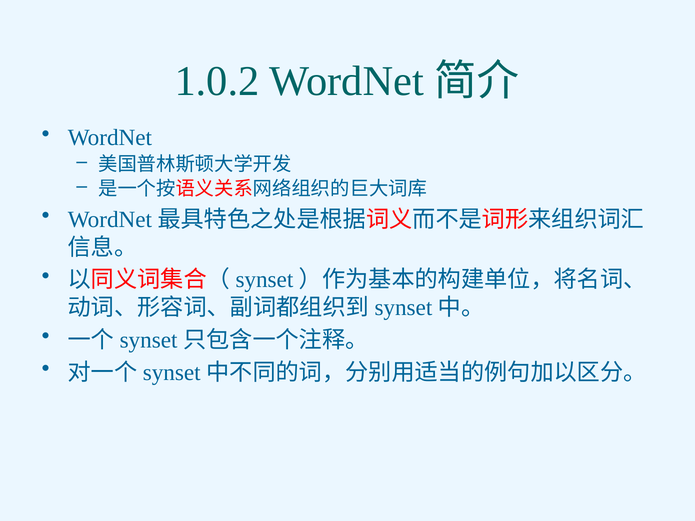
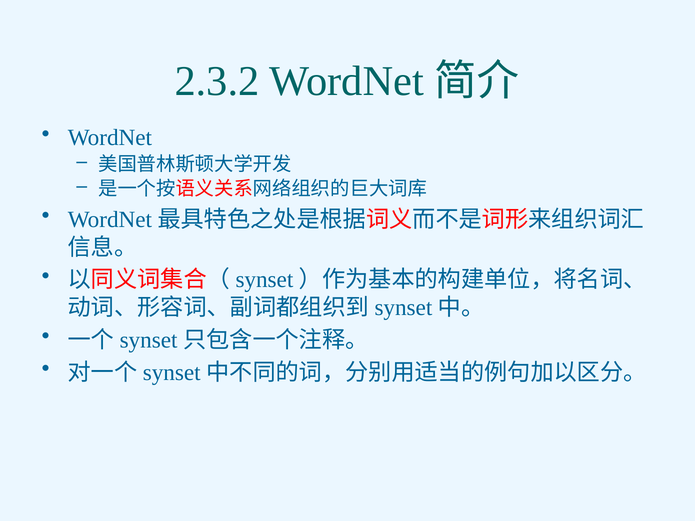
1.0.2: 1.0.2 -> 2.3.2 (217, 81)
